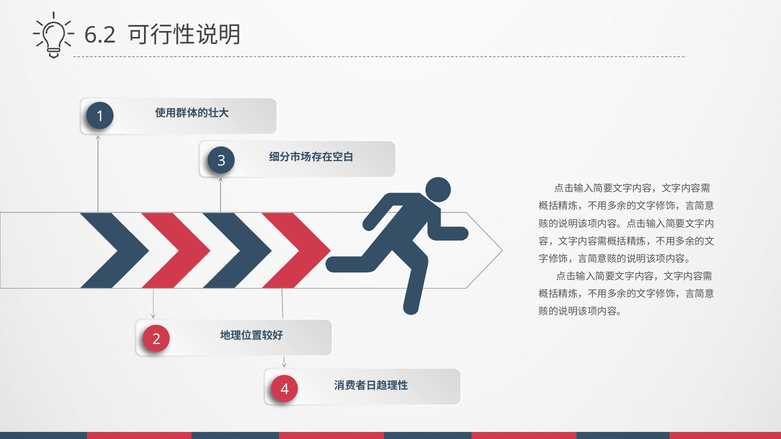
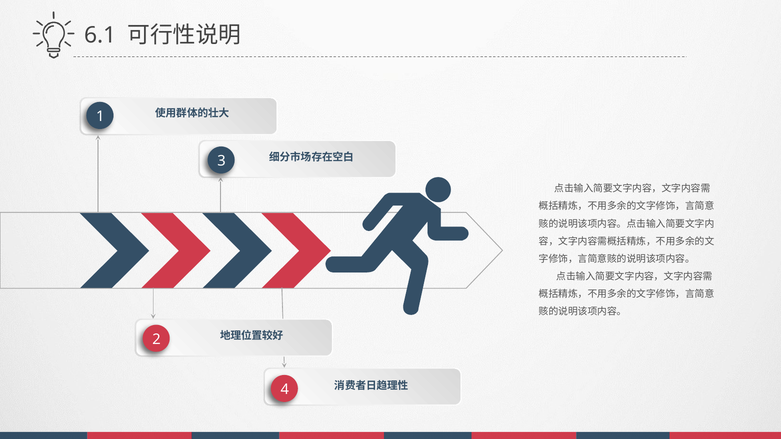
6.2: 6.2 -> 6.1 (100, 35)
